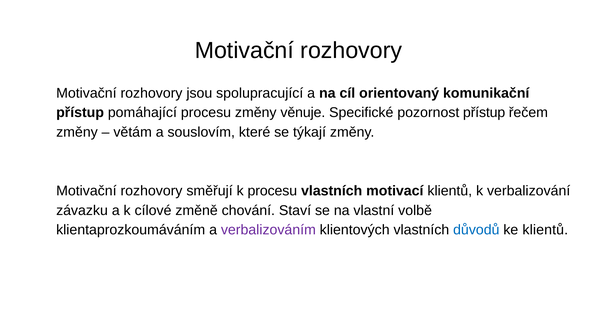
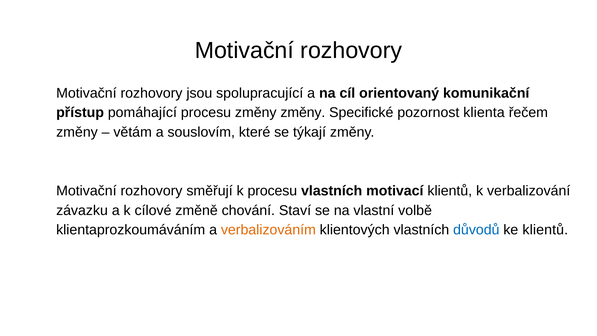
změny věnuje: věnuje -> změny (303, 113)
pozornost přístup: přístup -> klienta (484, 113)
verbalizováním colour: purple -> orange (268, 230)
